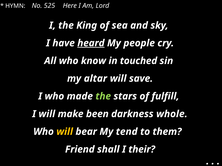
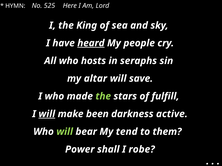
know: know -> hosts (94, 61)
touched: touched -> seraphs (138, 61)
will underline: none -> present (47, 114)
whole: whole -> active (172, 114)
will colour: yellow -> light green (65, 132)
Friend: Friend -> Power (80, 150)
their: their -> robe (142, 150)
